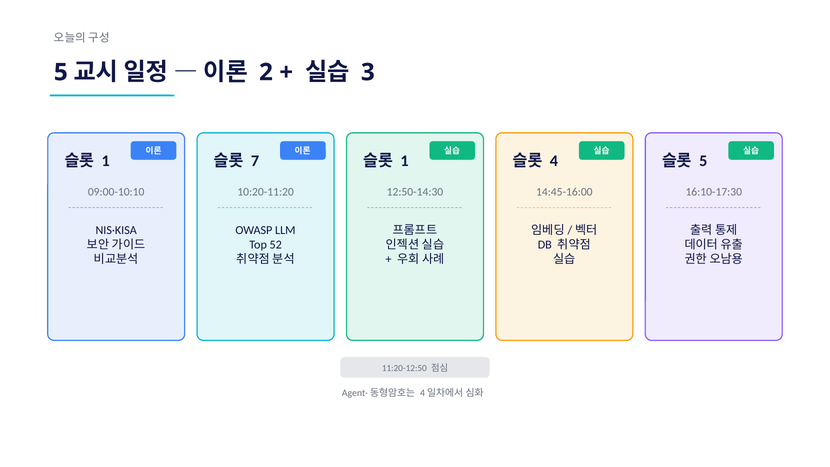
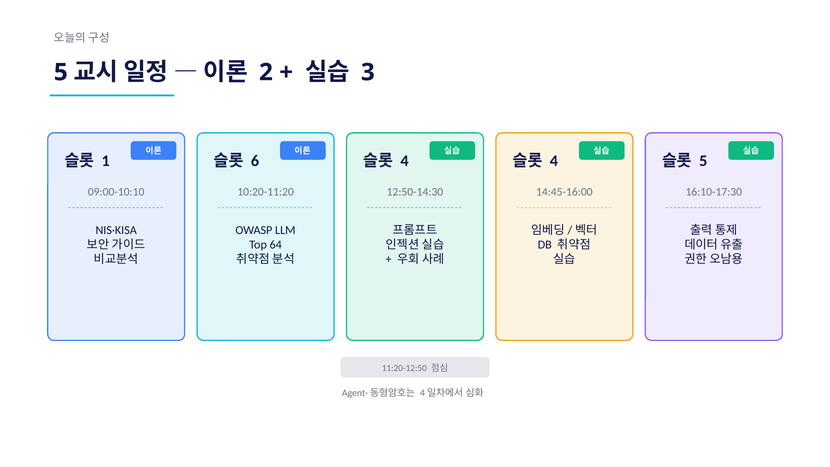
7: 7 -> 6 (255, 161)
1: 1 -> 4 (404, 161)
52: 52 -> 64 (276, 245)
